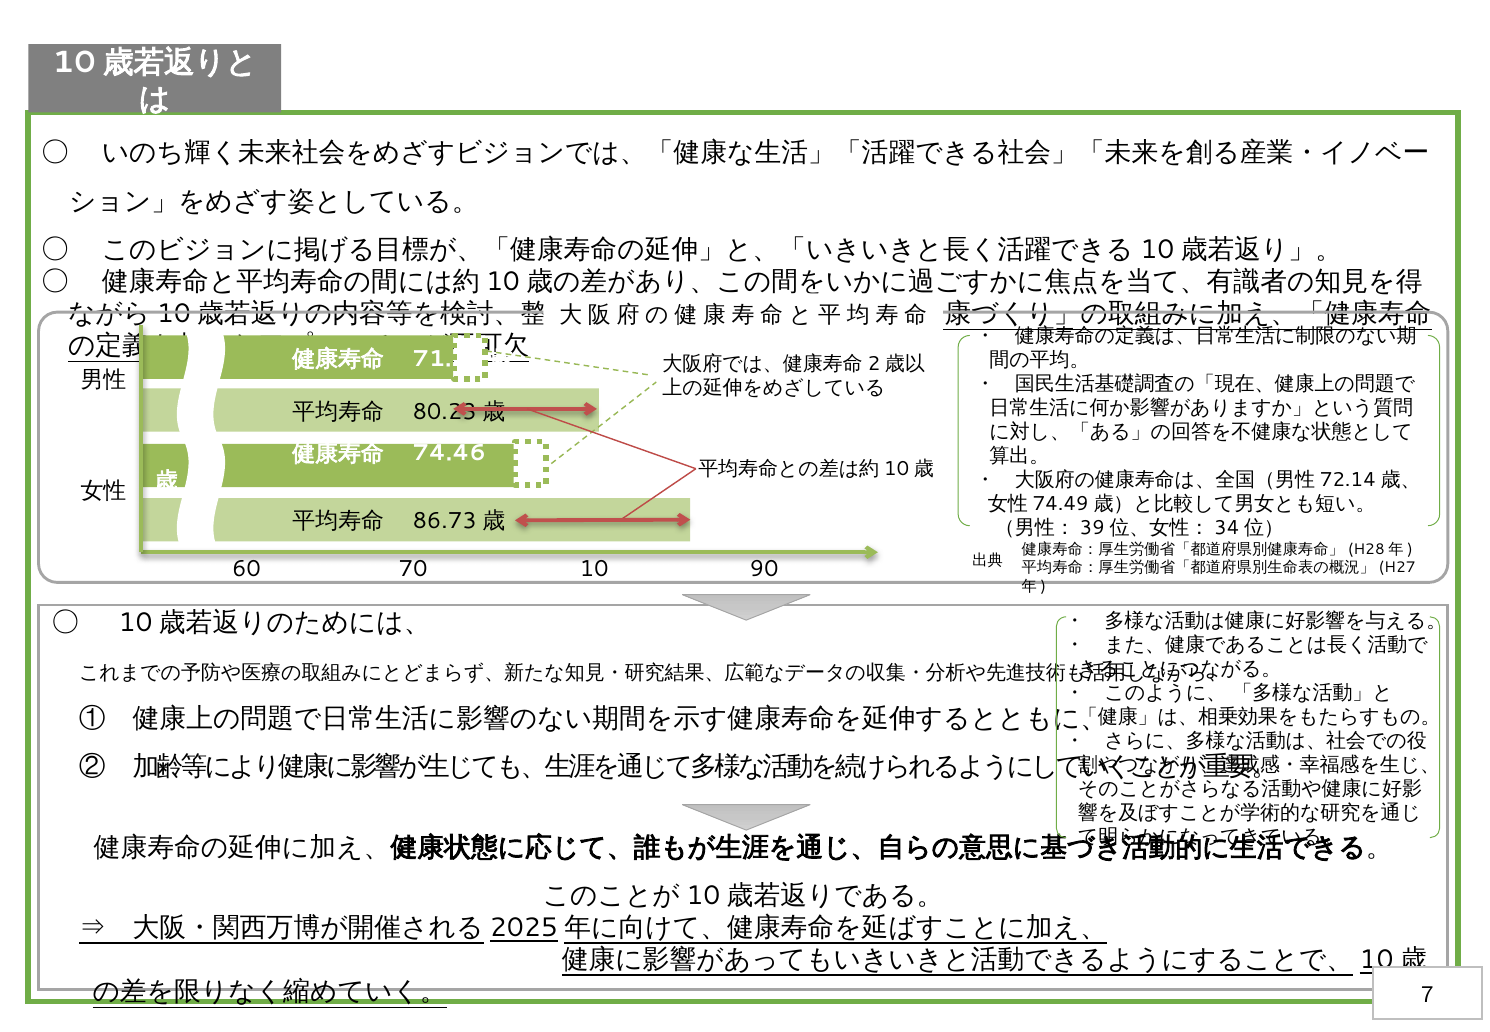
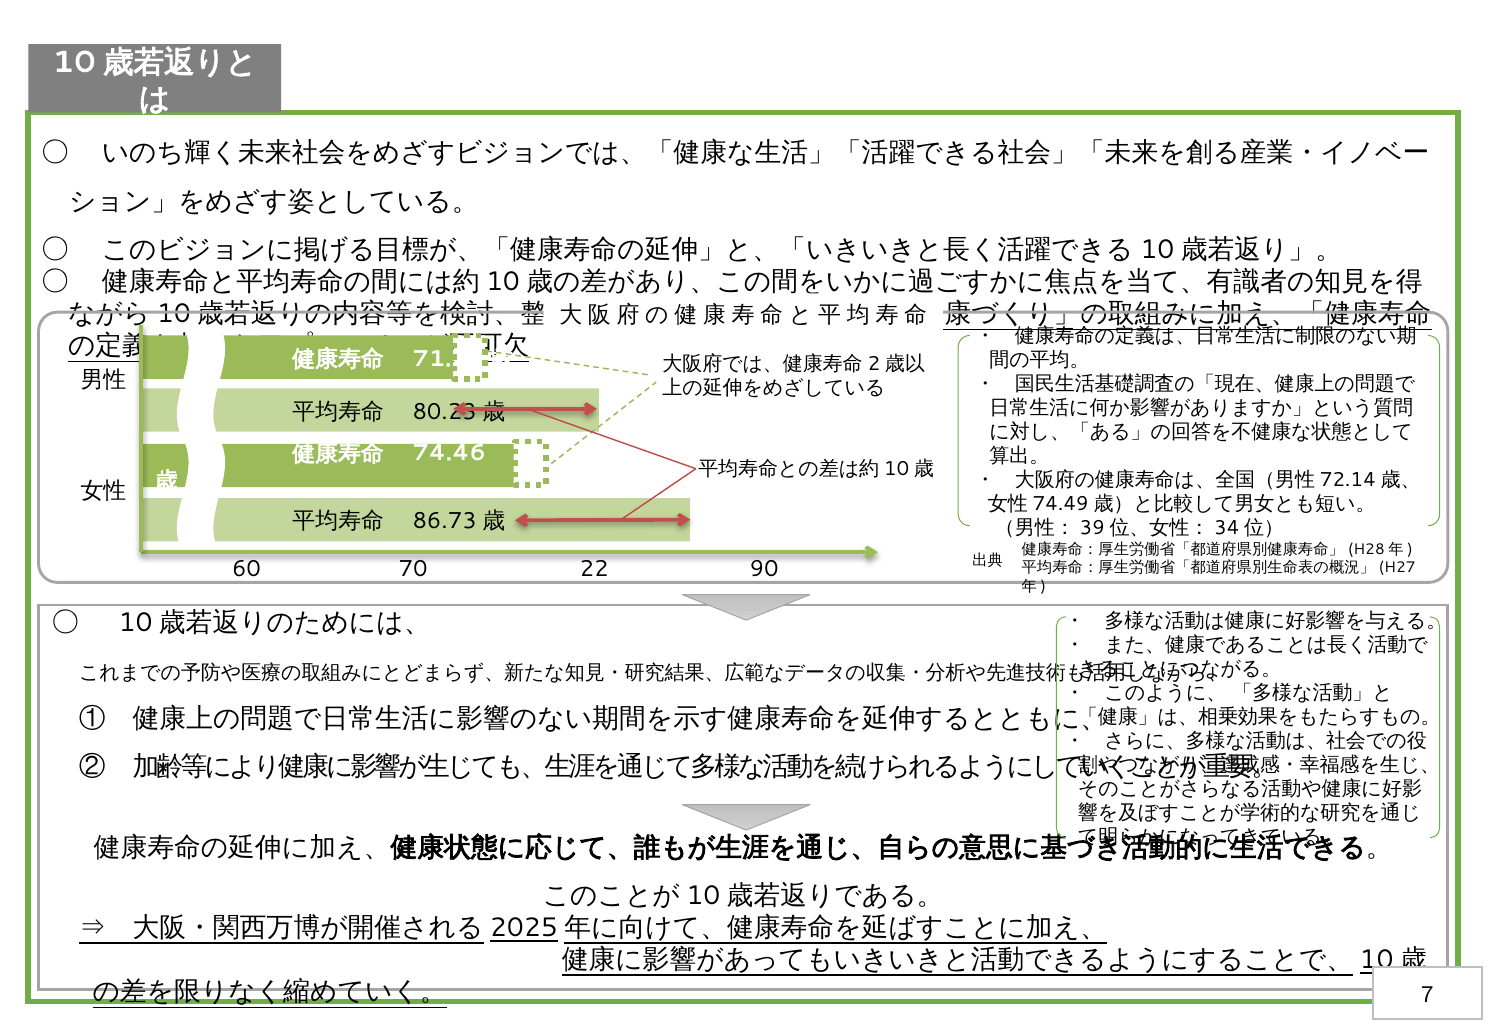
10: 10 -> 22 (594, 569)
